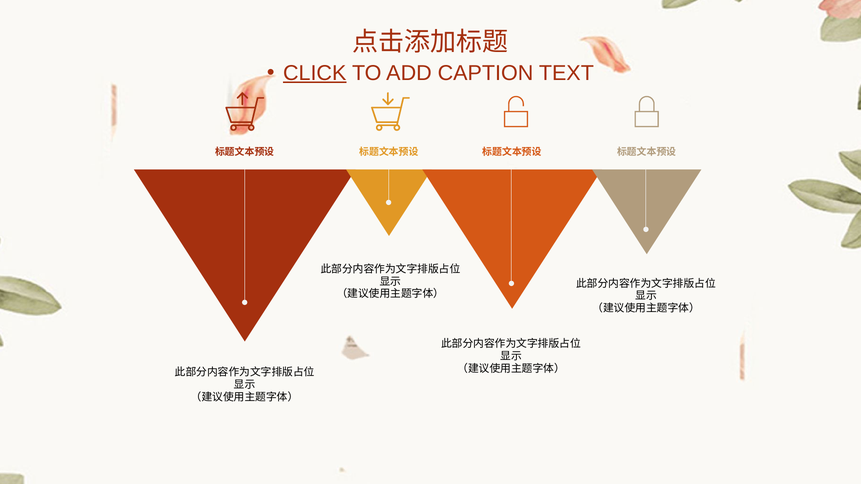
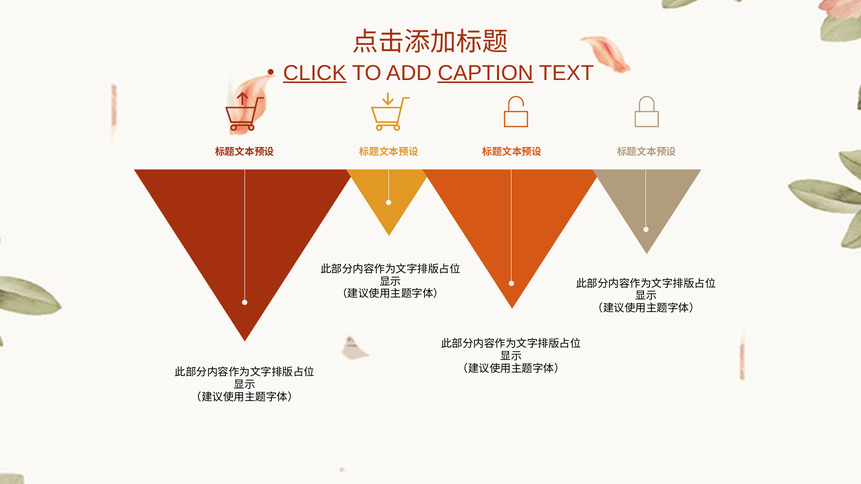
CAPTION underline: none -> present (485, 73)
